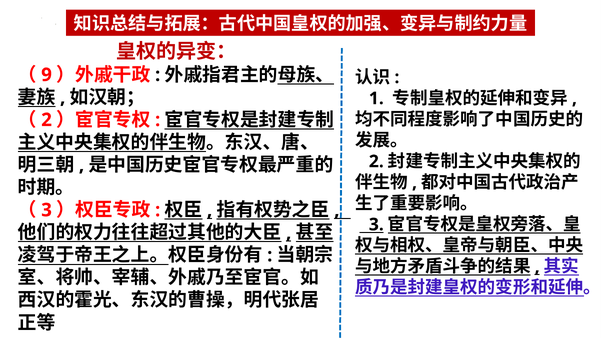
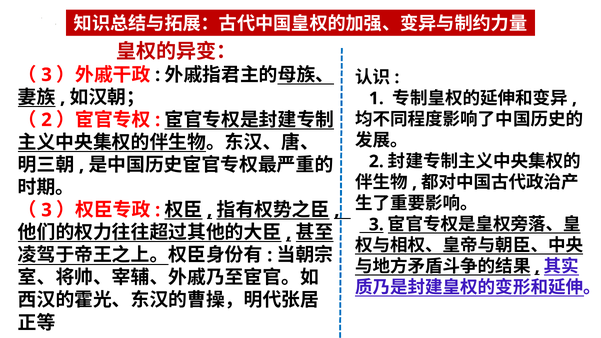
9: 9 -> 3 (47, 75)
